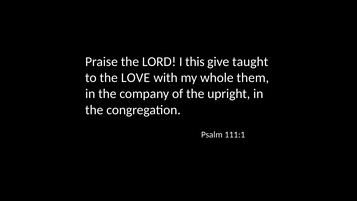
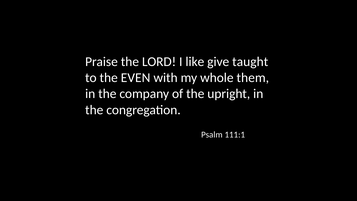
this: this -> like (195, 62)
LOVE: LOVE -> EVEN (136, 78)
